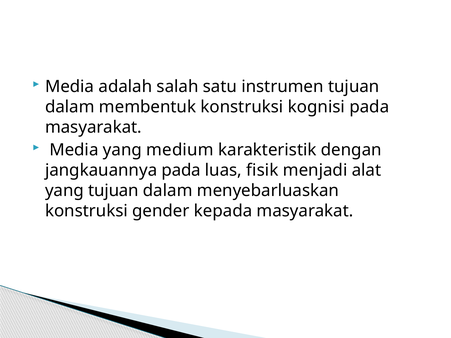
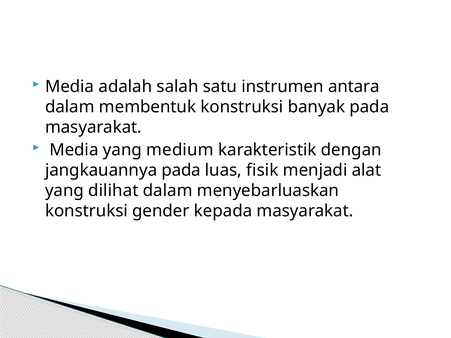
instrumen tujuan: tujuan -> antara (354, 87)
kognisi: kognisi -> banyak (316, 107)
yang tujuan: tujuan -> dilihat (113, 191)
